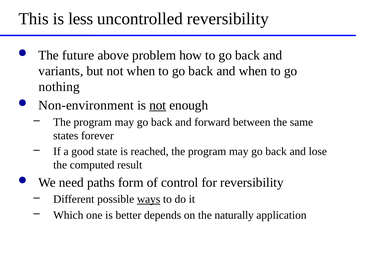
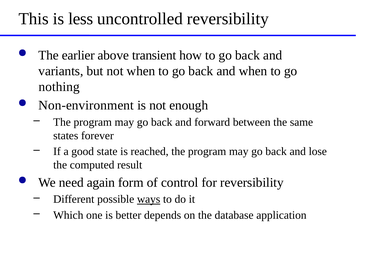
future: future -> earlier (78, 55)
problem: problem -> transient (154, 55)
not underline: present -> none (158, 105)
paths: paths -> again (101, 183)
naturally: naturally -> database (234, 215)
